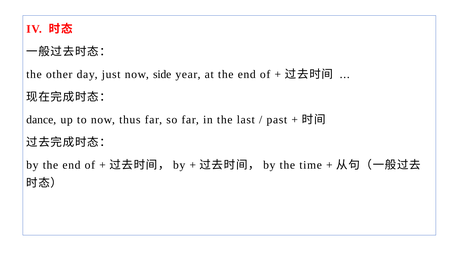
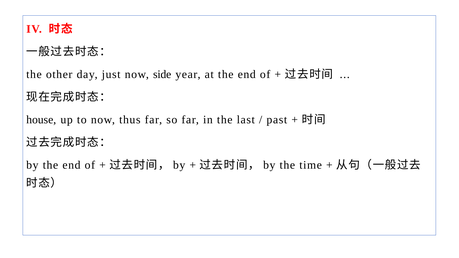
dance: dance -> house (41, 120)
